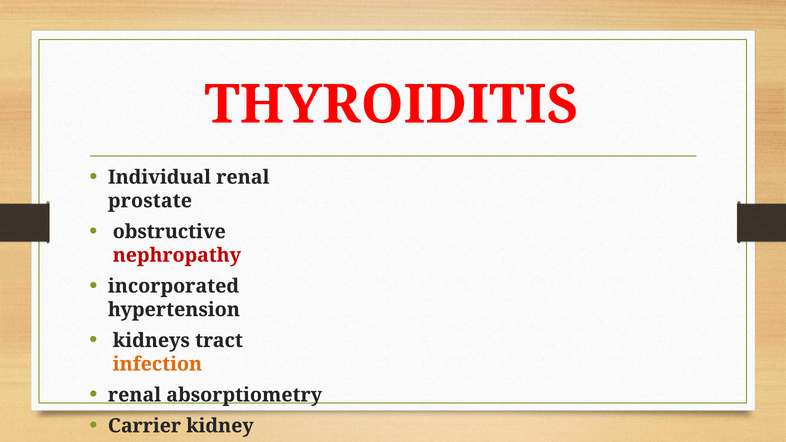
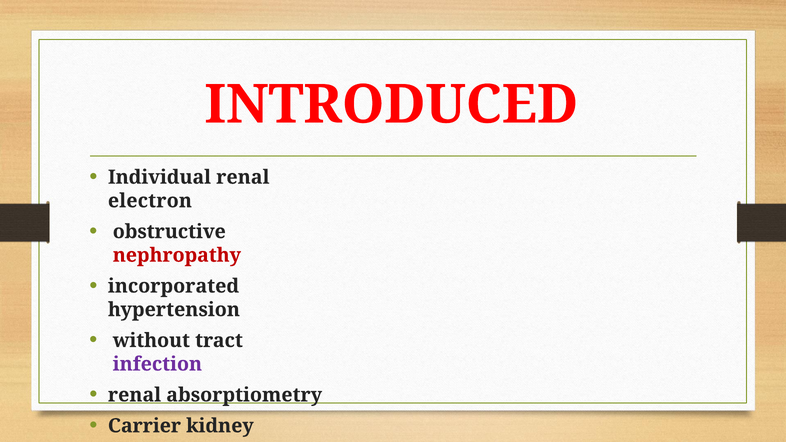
THYROIDITIS: THYROIDITIS -> INTRODUCED (391, 105)
prostate: prostate -> electron (150, 201)
kidneys: kidneys -> without (151, 341)
infection colour: orange -> purple (157, 364)
